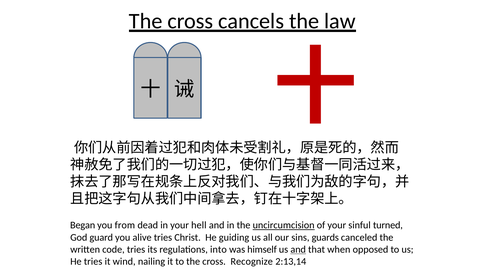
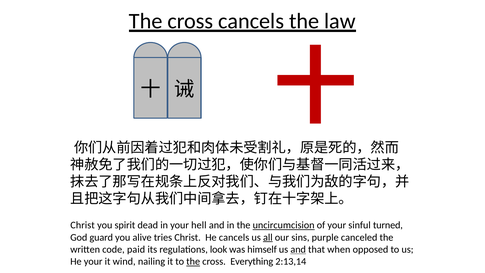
Began: Began -> Christ (83, 225)
from: from -> spirit (125, 225)
He guiding: guiding -> cancels (234, 237)
all underline: none -> present (268, 237)
guards: guards -> purple (325, 237)
code tries: tries -> paid (136, 249)
into: into -> look (219, 249)
He tries: tries -> your (93, 261)
the underline: none -> present (193, 261)
Recognize: Recognize -> Everything (252, 261)
